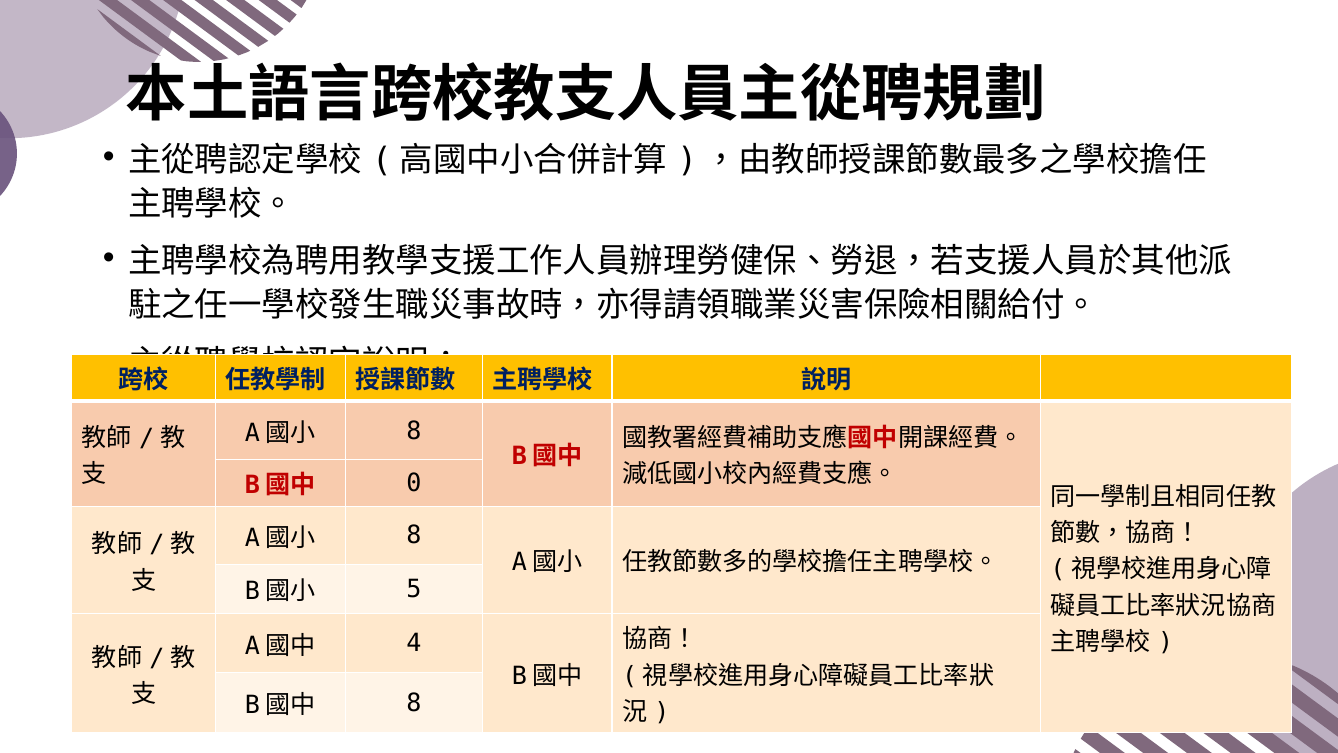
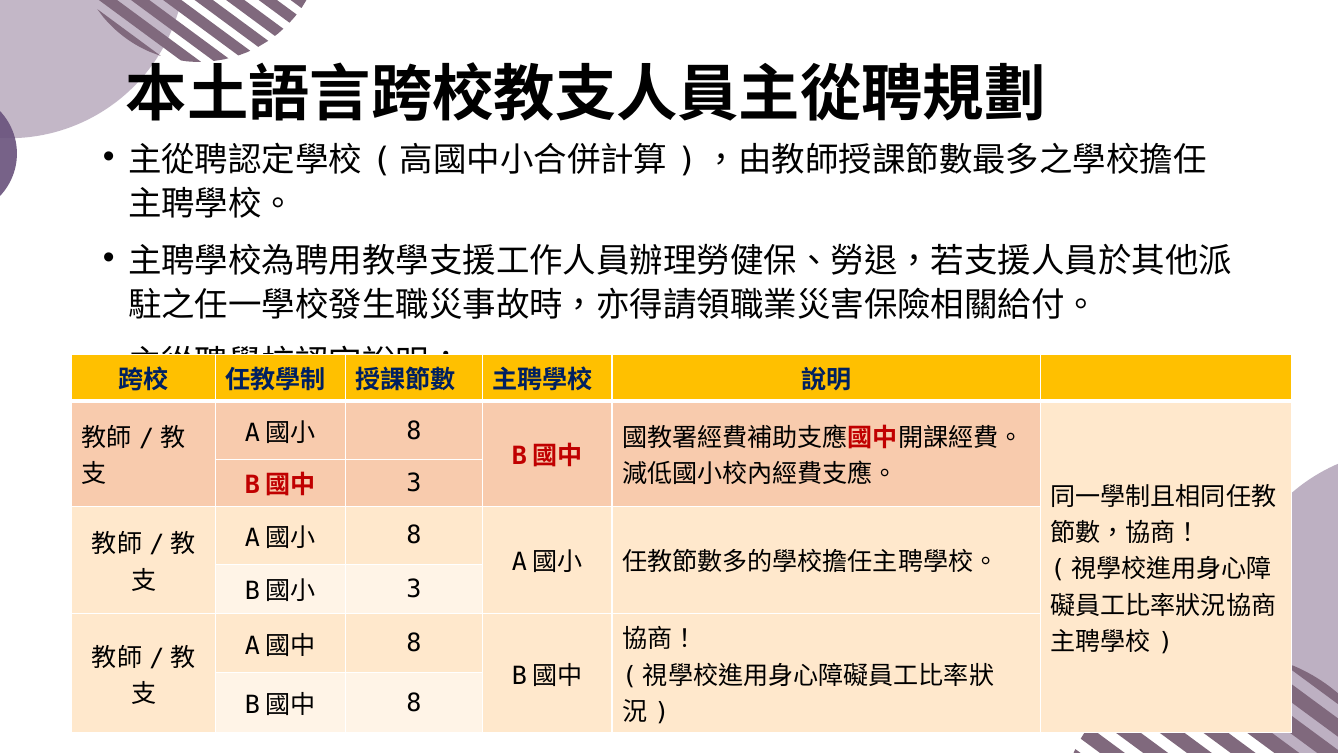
0: 0 -> 3 (414, 483)
5: 5 -> 3 (414, 589)
4: 4 -> 8 (414, 643)
